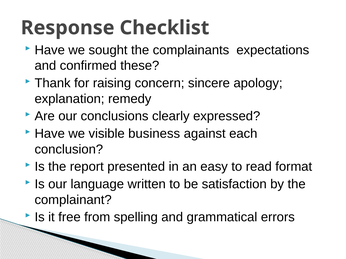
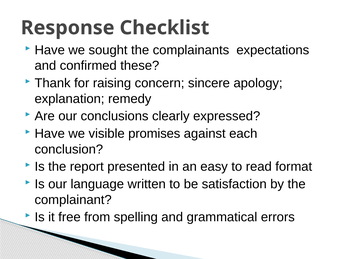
business: business -> promises (154, 134)
